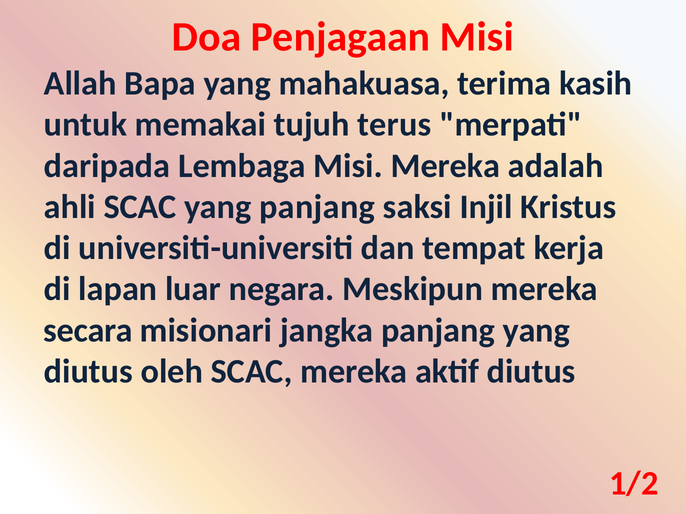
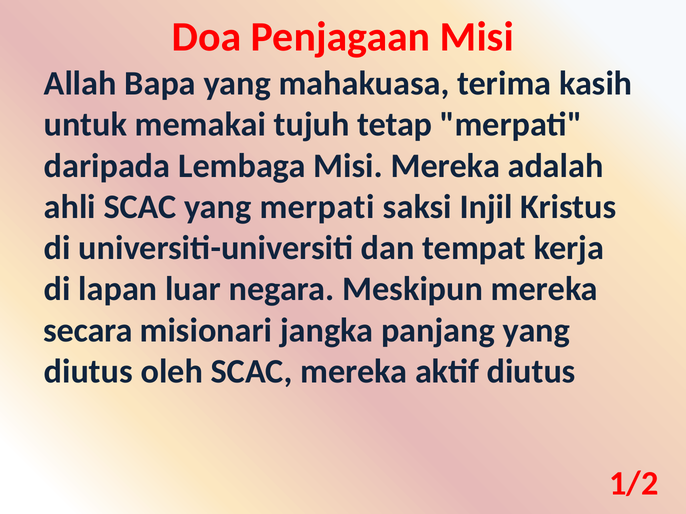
terus: terus -> tetap (395, 125)
yang panjang: panjang -> merpati (317, 207)
